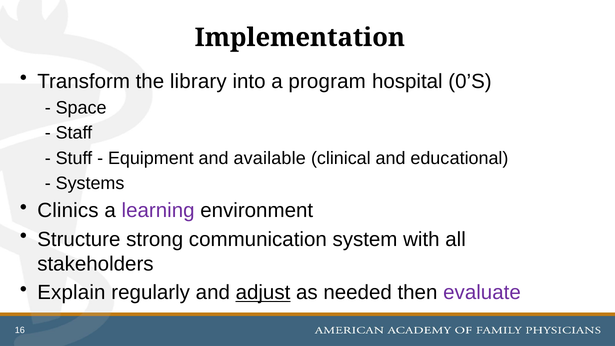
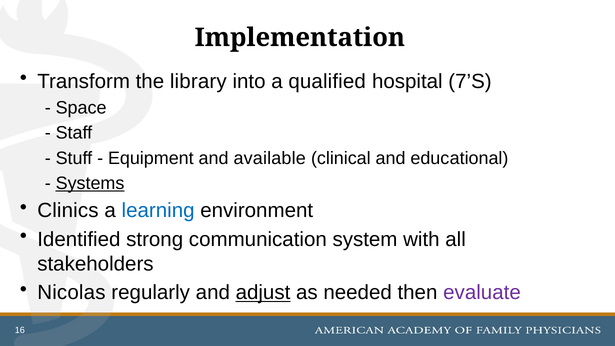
program: program -> qualified (327, 81)
0’S: 0’S -> 7’S (470, 81)
Systems underline: none -> present (90, 183)
learning colour: purple -> blue (158, 211)
Structure: Structure -> Identified (79, 239)
Explain: Explain -> Nicolas (71, 293)
